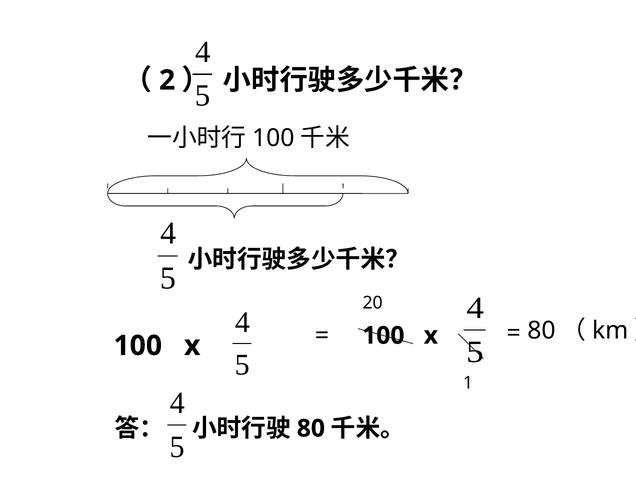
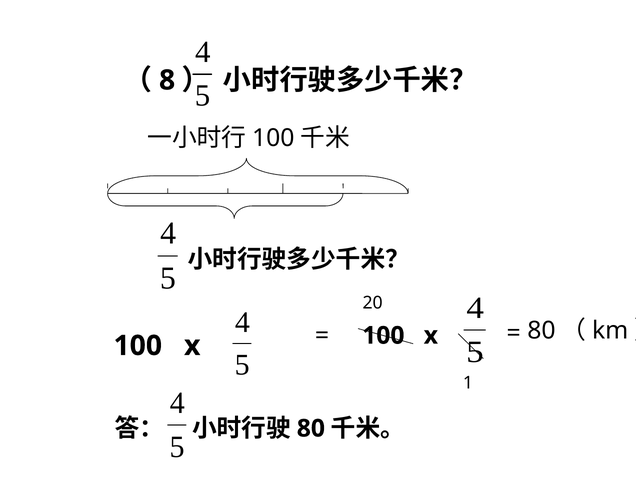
2: 2 -> 8 (167, 80)
